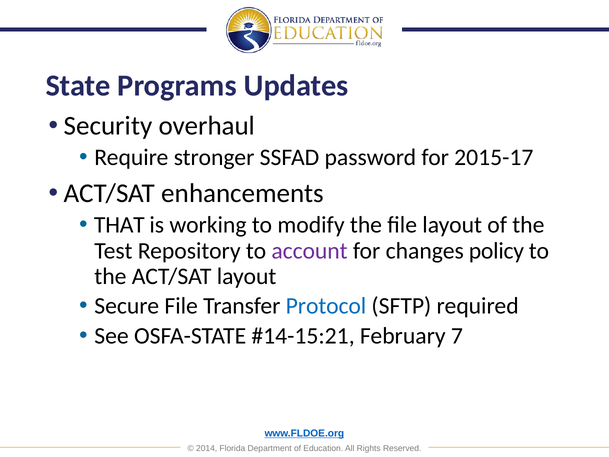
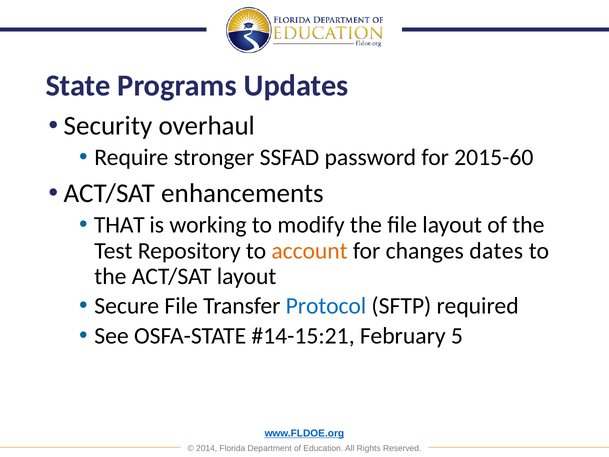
2015-17: 2015-17 -> 2015-60 (494, 157)
account colour: purple -> orange (310, 251)
policy: policy -> dates (496, 251)
7: 7 -> 5 (457, 336)
